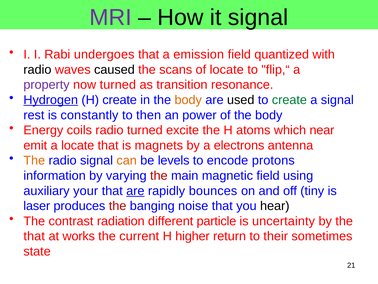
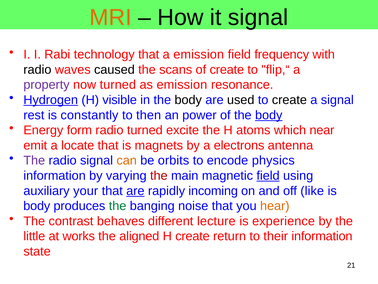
MRI colour: purple -> orange (111, 17)
undergoes: undergoes -> technology (104, 54)
quantized: quantized -> frequency (282, 54)
of locate: locate -> create (227, 70)
as transition: transition -> emission (182, 85)
H create: create -> visible (120, 100)
body colour: orange -> black (188, 100)
create colour: green -> black (289, 100)
body underline: none -> present (269, 115)
coils: coils -> form (79, 130)
The colour: orange -> purple (34, 160)
levels: levels -> orbits (174, 160)
protons: protons -> physics (273, 160)
field underline: none -> present (268, 175)
bounces: bounces -> incoming (213, 191)
tiny: tiny -> like (312, 191)
laser: laser -> body (37, 206)
the colour: red -> green (118, 206)
hear colour: black -> orange (275, 206)
radiation: radiation -> behaves (121, 221)
particle: particle -> lecture (216, 221)
uncertainty: uncertainty -> experience (284, 221)
that: that -> little (34, 236)
current: current -> aligned (139, 236)
H higher: higher -> create (192, 236)
their sometimes: sometimes -> information (322, 236)
